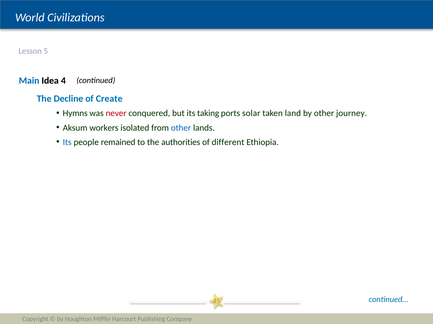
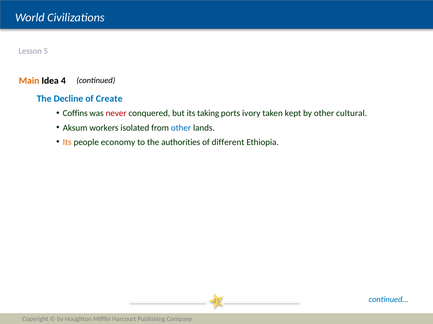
Main colour: blue -> orange (29, 81)
Hymns: Hymns -> Coffins (75, 114)
solar: solar -> ivory (251, 114)
land: land -> kept (293, 114)
journey: journey -> cultural (352, 114)
Its colour: blue -> orange (67, 142)
remained: remained -> economy (118, 142)
